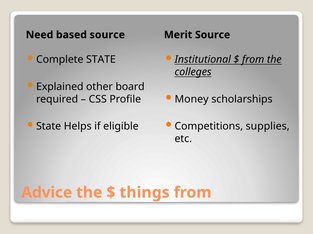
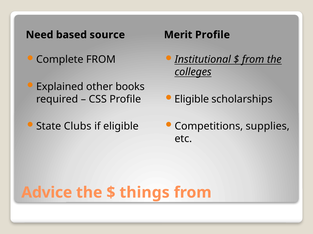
Merit Source: Source -> Profile (213, 35)
Complete STATE: STATE -> FROM (101, 60)
board: board -> books (130, 87)
Money: Money -> Eligible (192, 99)
Helps: Helps -> Clubs (78, 127)
